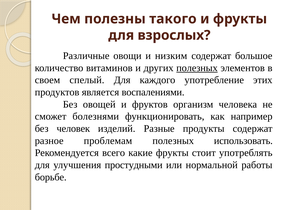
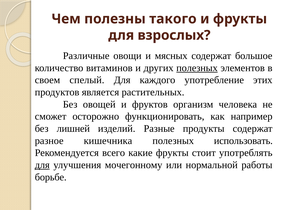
низким: низким -> мясных (171, 56)
воспалениями: воспалениями -> растительных (153, 93)
болезнями: болезнями -> осторожно (96, 117)
человек: человек -> лишней (73, 129)
проблемам: проблемам -> кишечника (108, 141)
для underline: none -> present (42, 166)
простудными: простудными -> мочегонному (134, 166)
